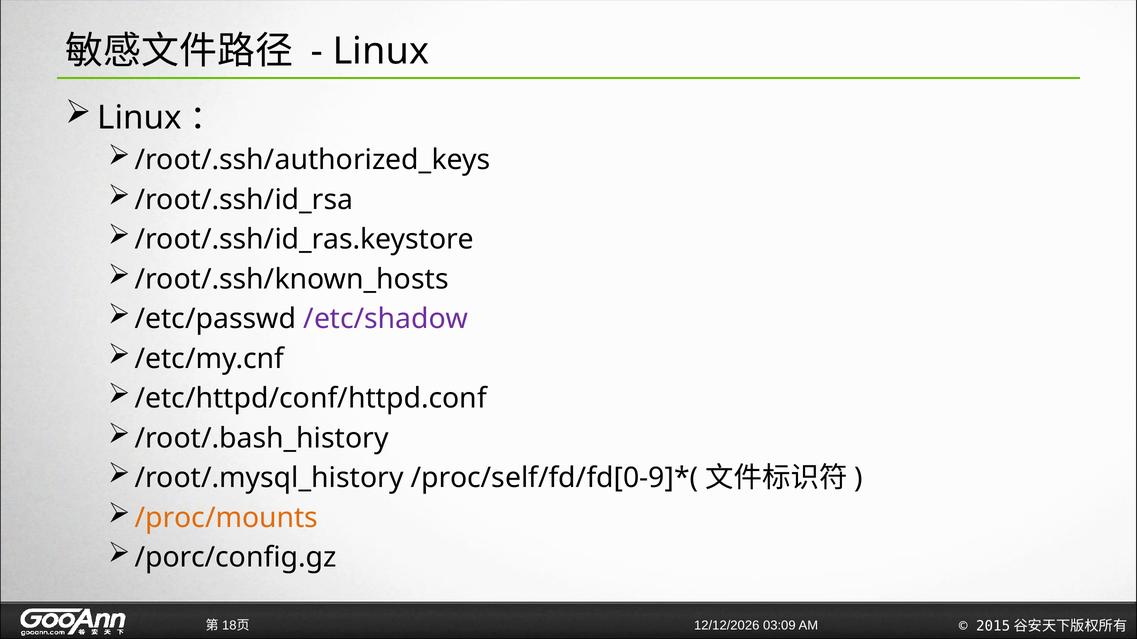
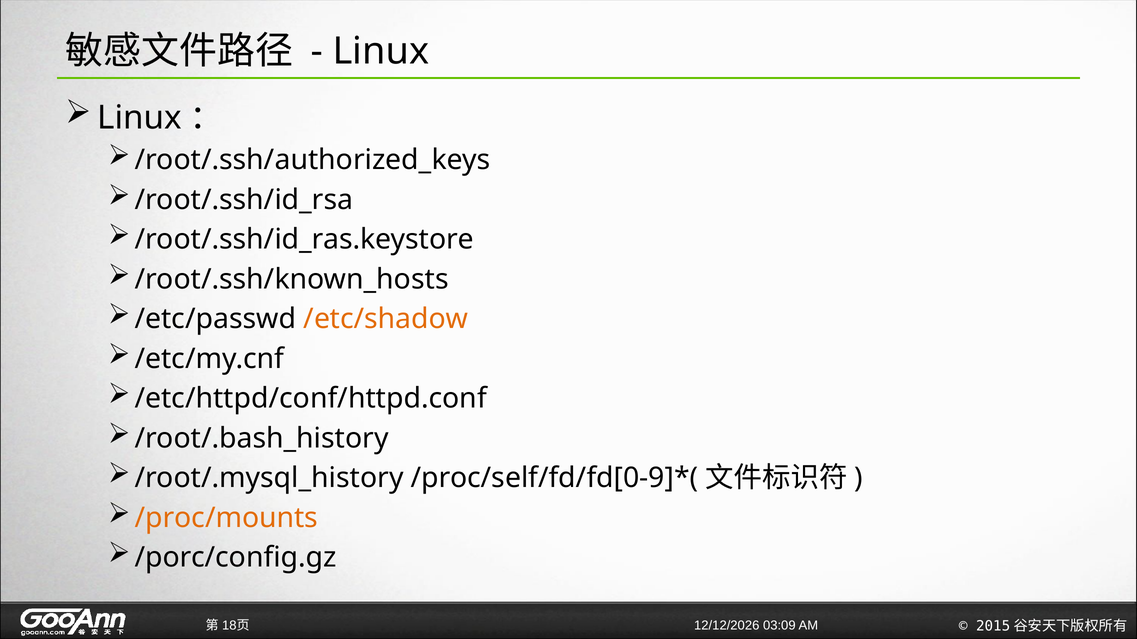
/etc/shadow colour: purple -> orange (386, 319)
